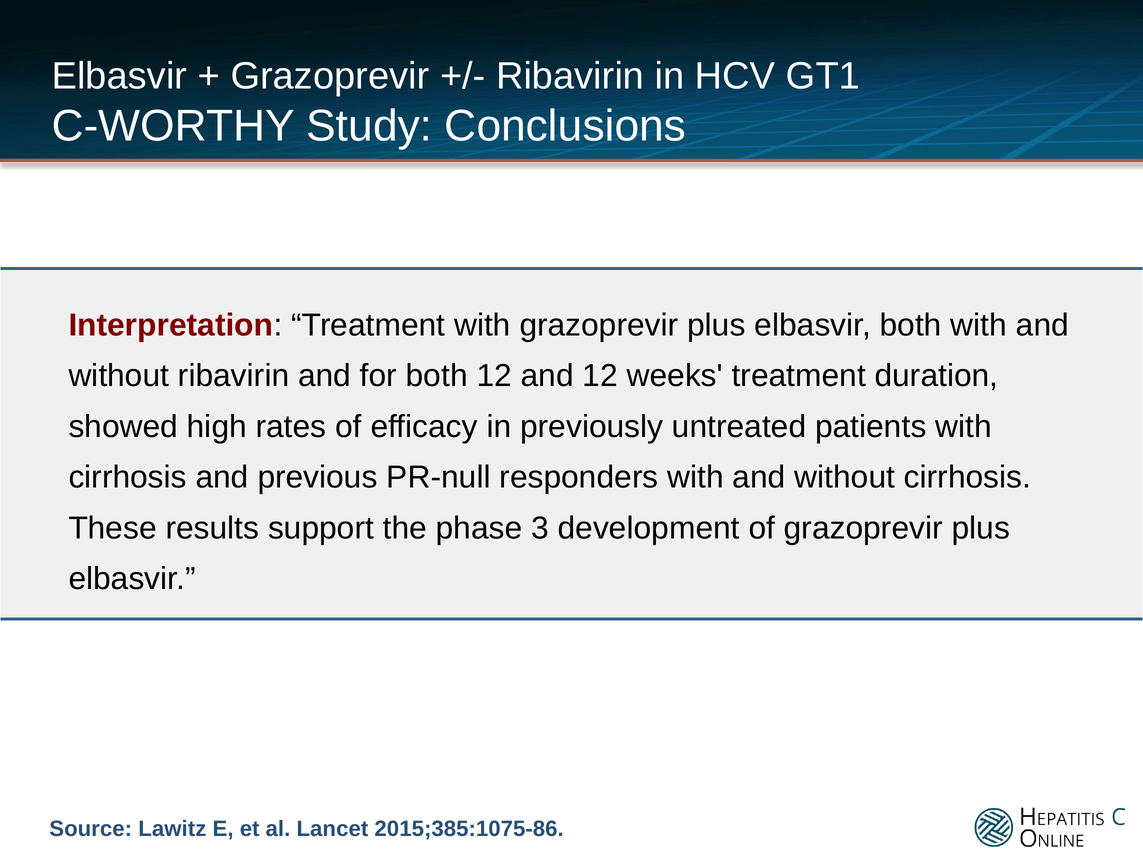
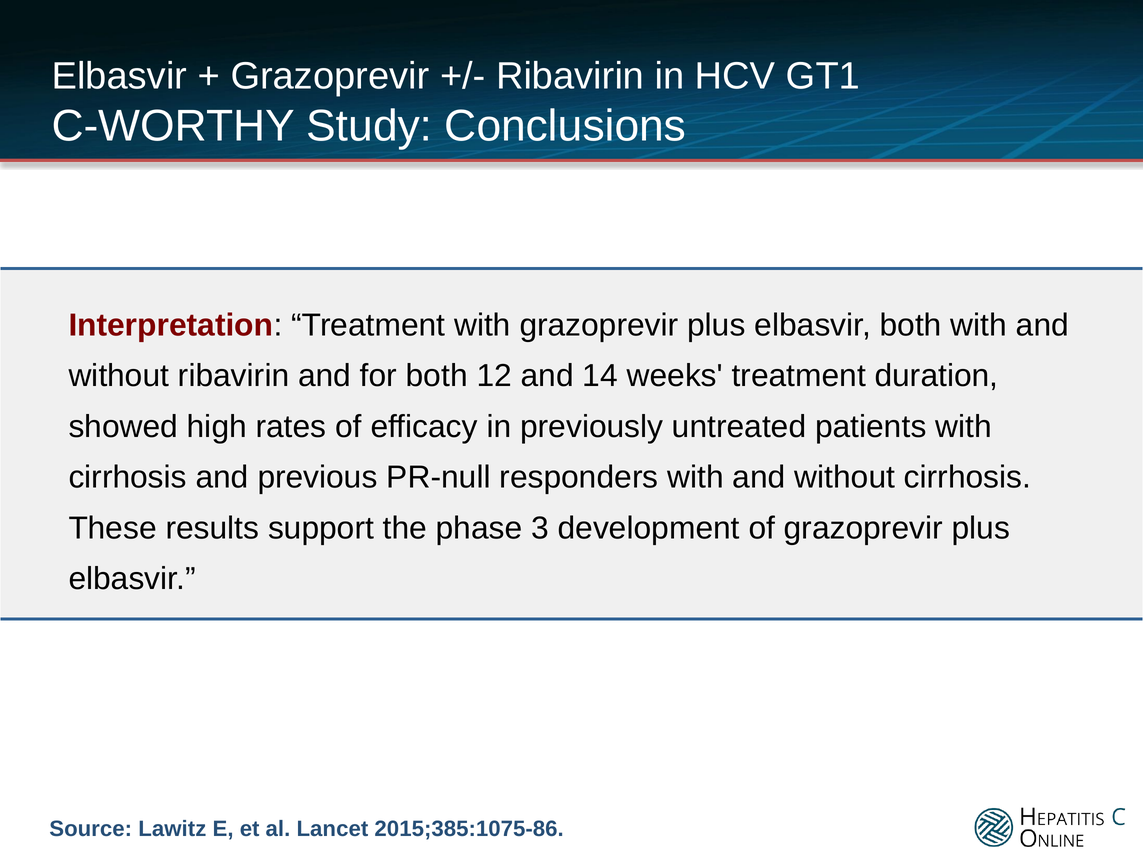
and 12: 12 -> 14 (600, 376)
